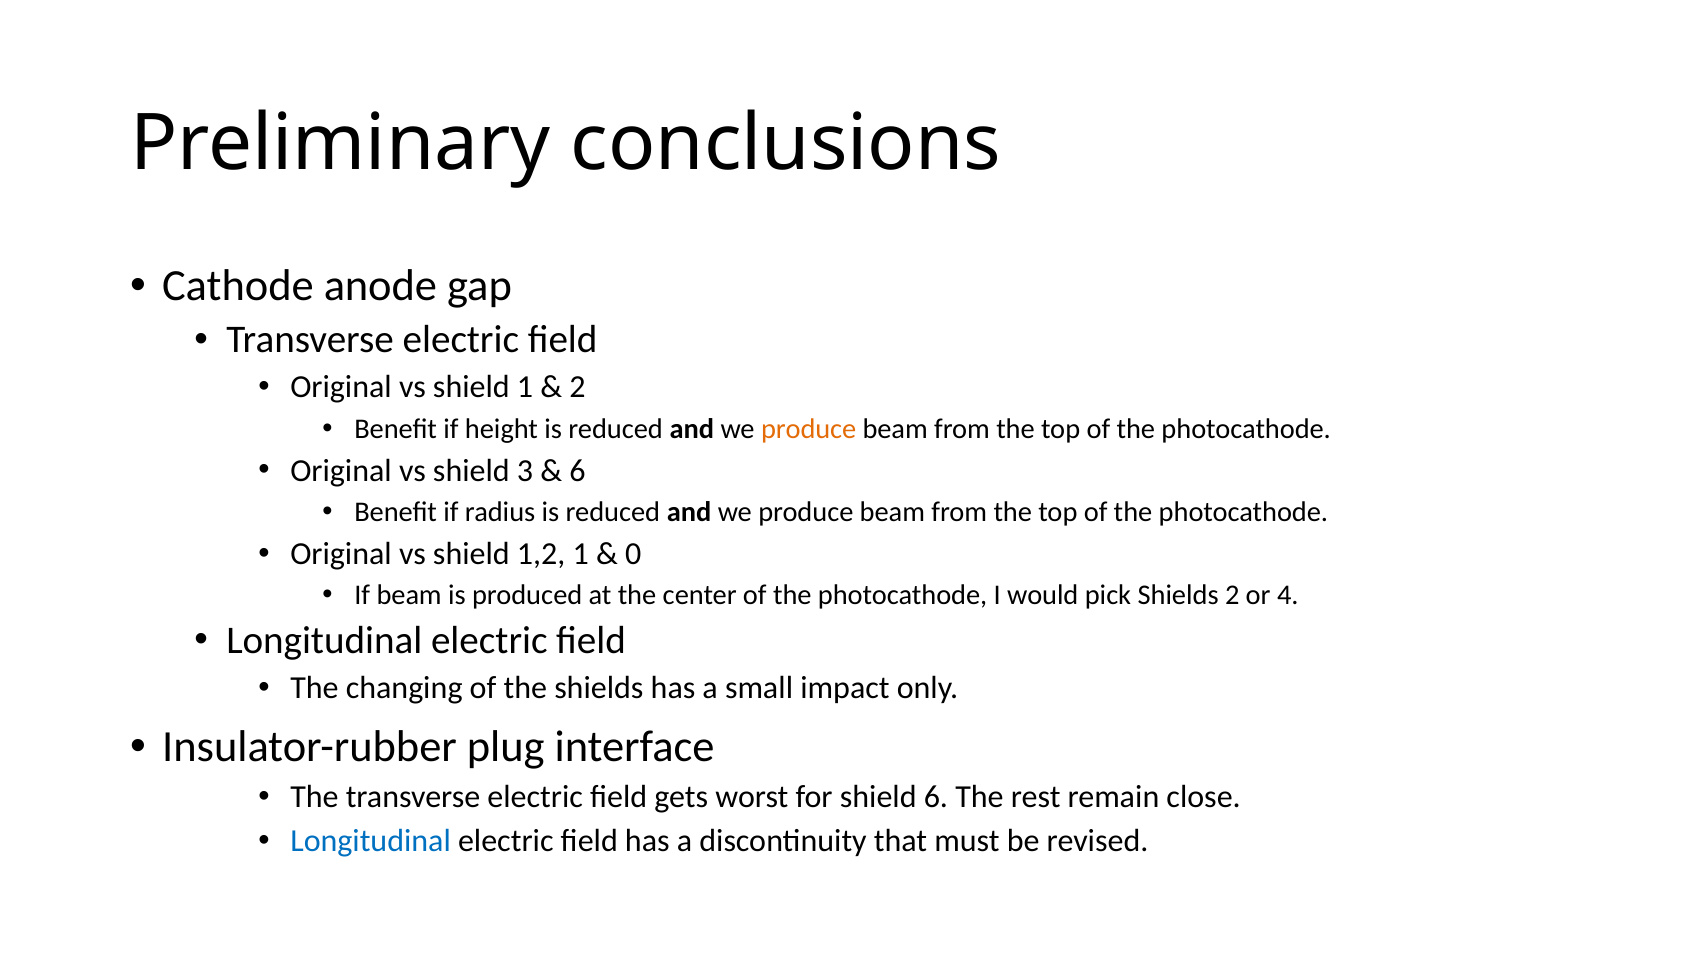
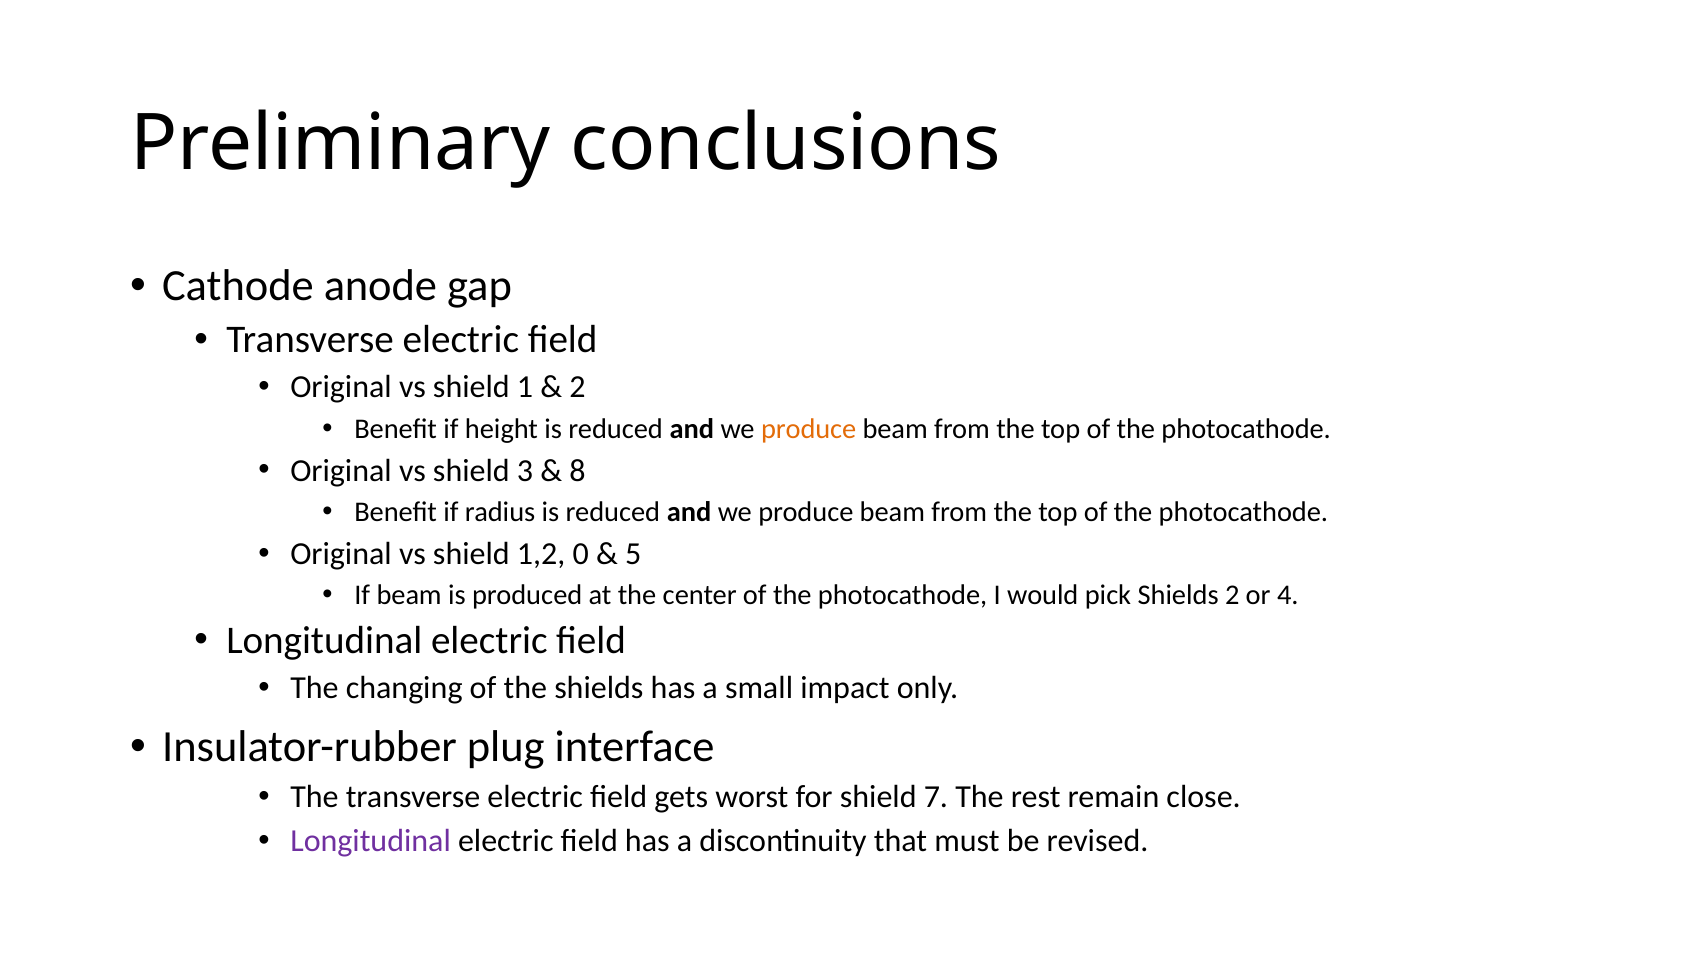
6: 6 -> 8 (578, 470)
1,2 1: 1 -> 0 (581, 553)
0: 0 -> 5 (633, 553)
shield 6: 6 -> 7 (936, 797)
Longitudinal colour: blue -> purple (371, 840)
